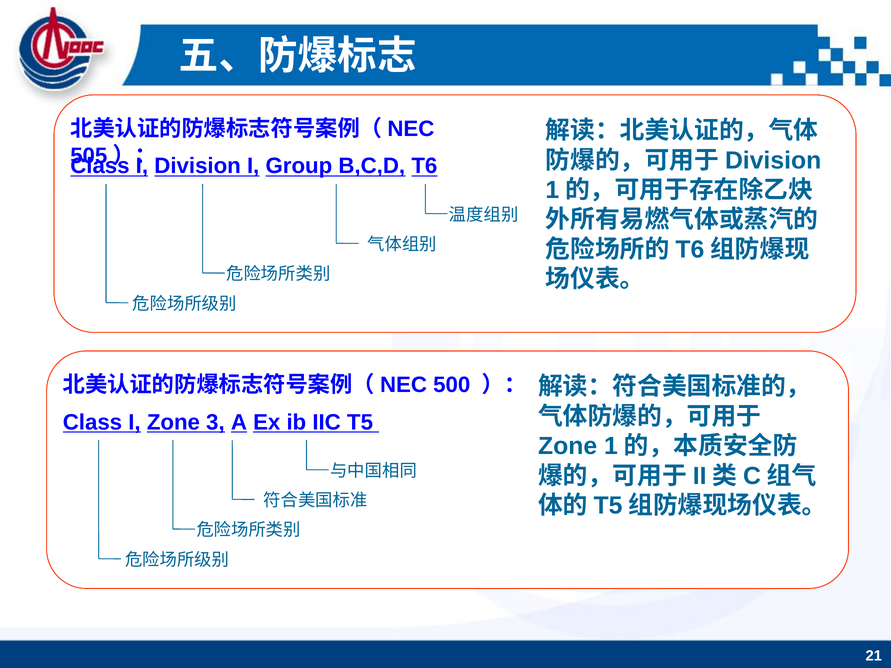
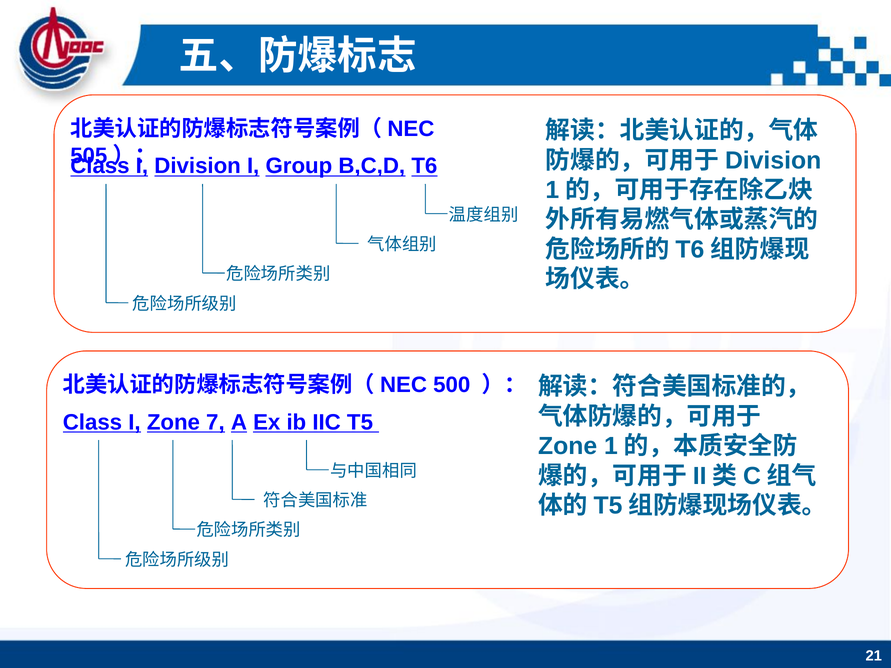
3: 3 -> 7 (215, 422)
